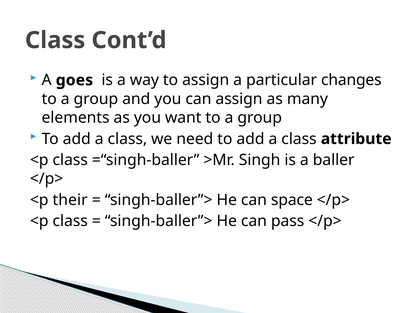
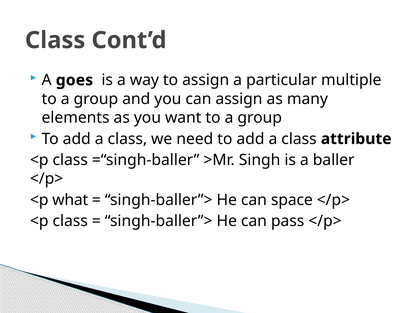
changes: changes -> multiple (351, 80)
their: their -> what (70, 200)
